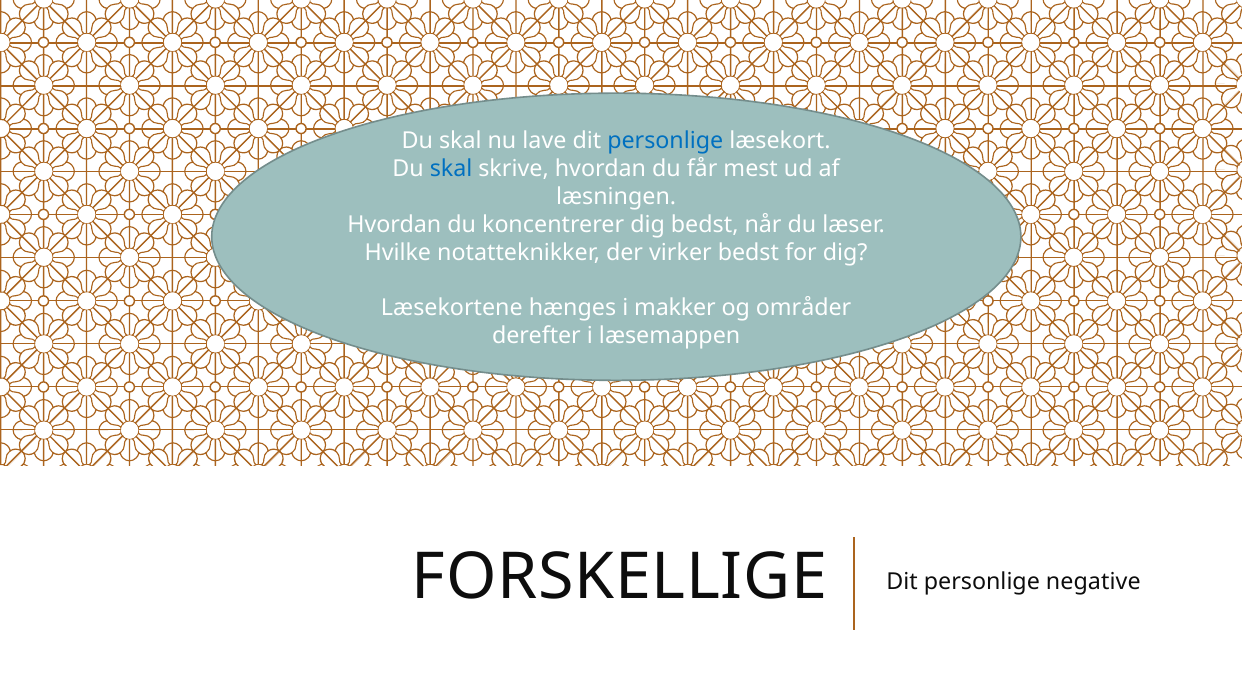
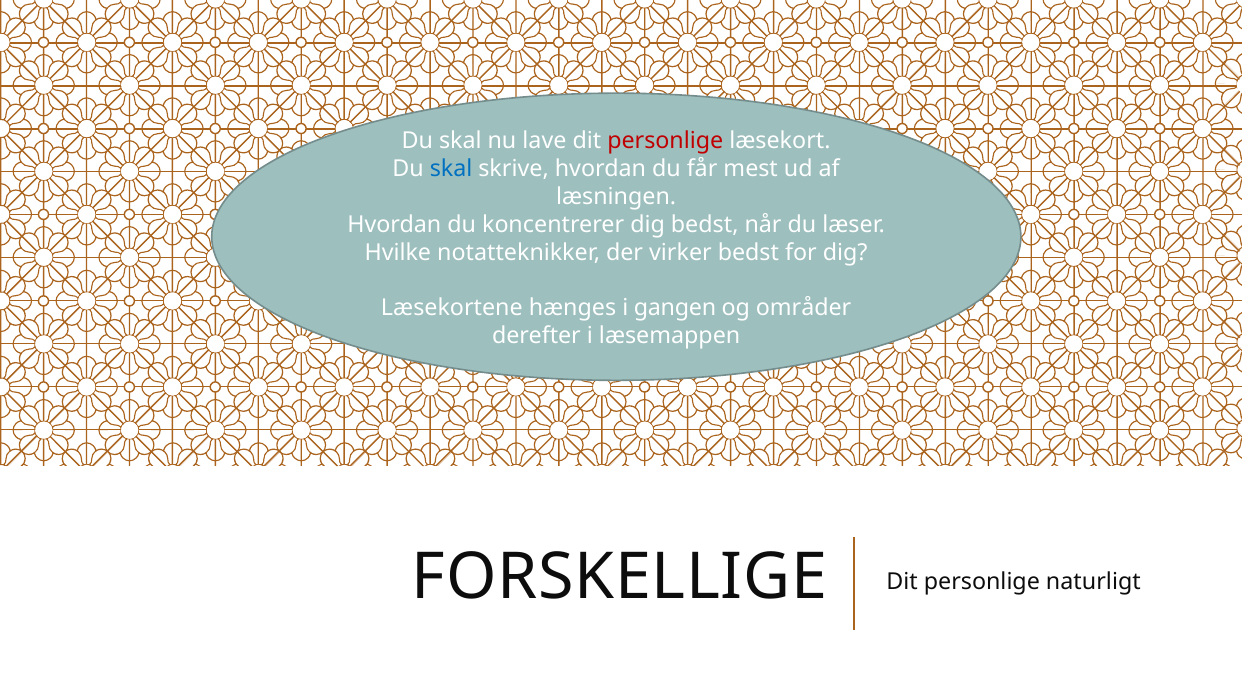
personlige colour: blue -> red (665, 140)
makker: makker -> gangen (675, 308)
negative: negative -> naturligt (1093, 581)
